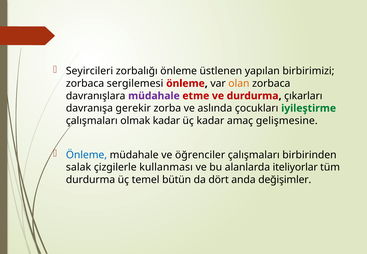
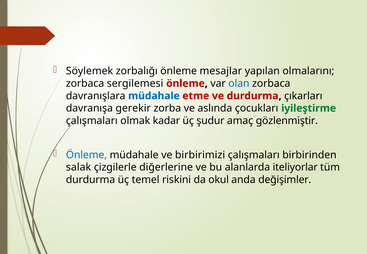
Seyircileri: Seyircileri -> Söylemek (90, 71)
üstlenen: üstlenen -> mesajlar (221, 71)
birbirimizi: birbirimizi -> olmalarını (308, 71)
olan colour: orange -> blue (239, 83)
müdahale colour: purple -> blue (154, 96)
üç kadar: kadar -> şudur (210, 121)
gelişmesine: gelişmesine -> gözlenmiştir (287, 121)
öğrenciler: öğrenciler -> birbirimizi (200, 155)
kullanması: kullanması -> diğerlerine (166, 167)
bütün: bütün -> riskini (177, 180)
dört: dört -> okul (219, 180)
